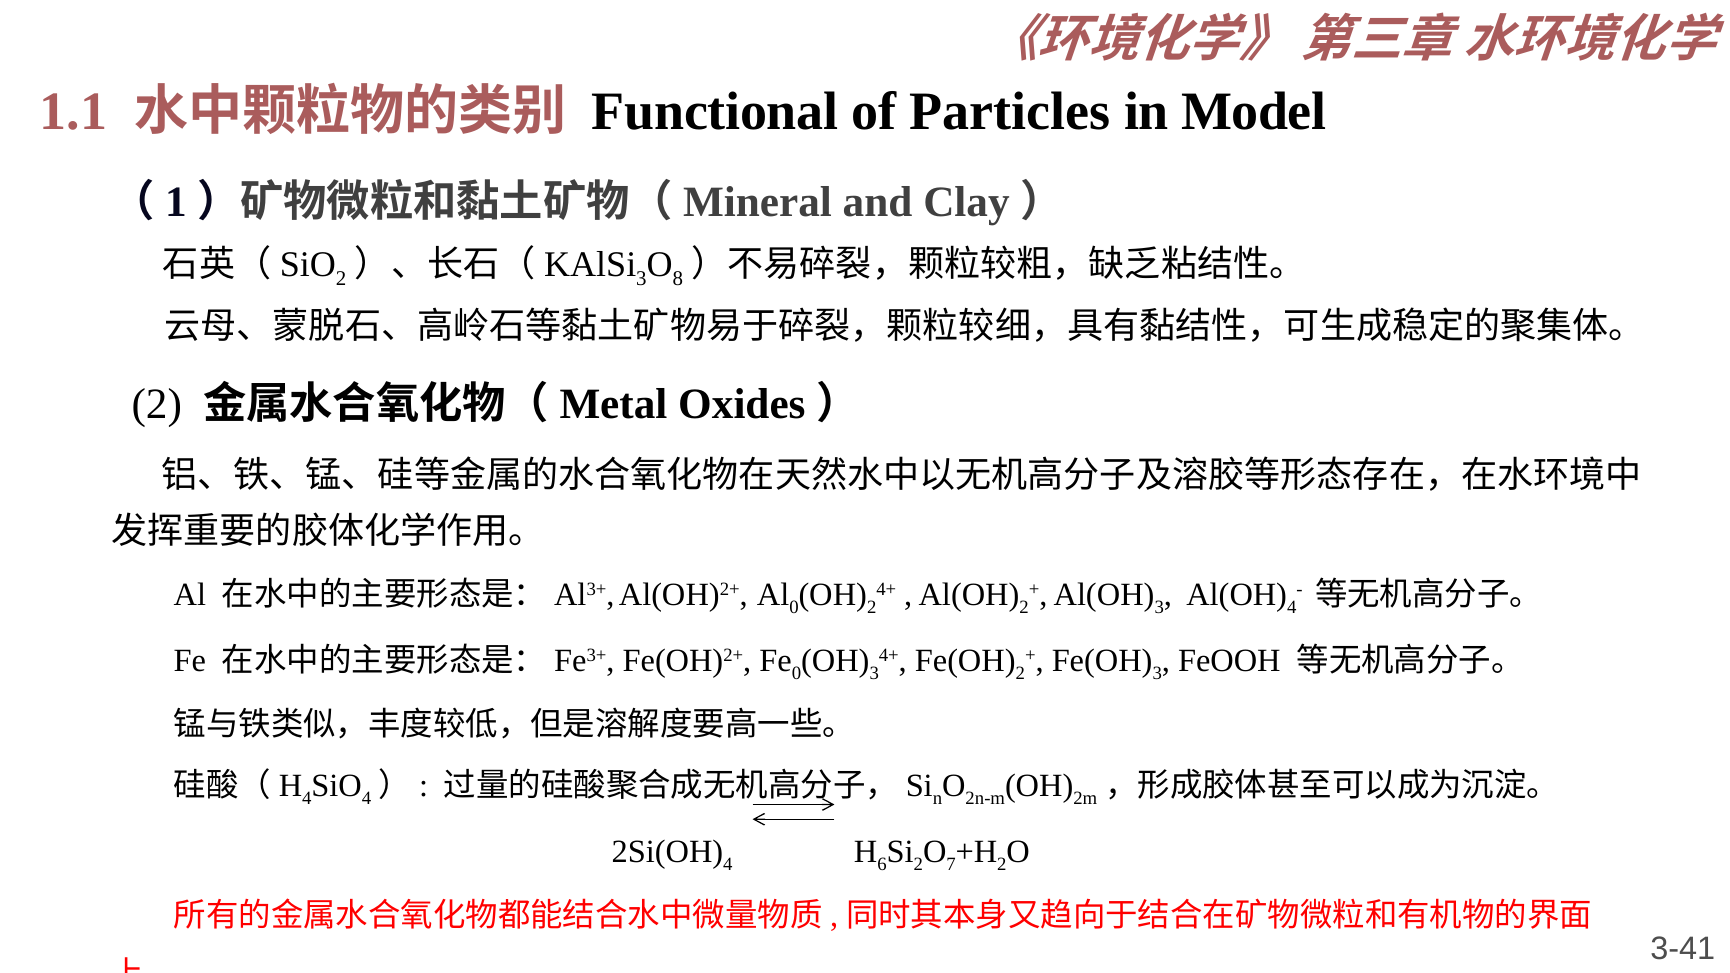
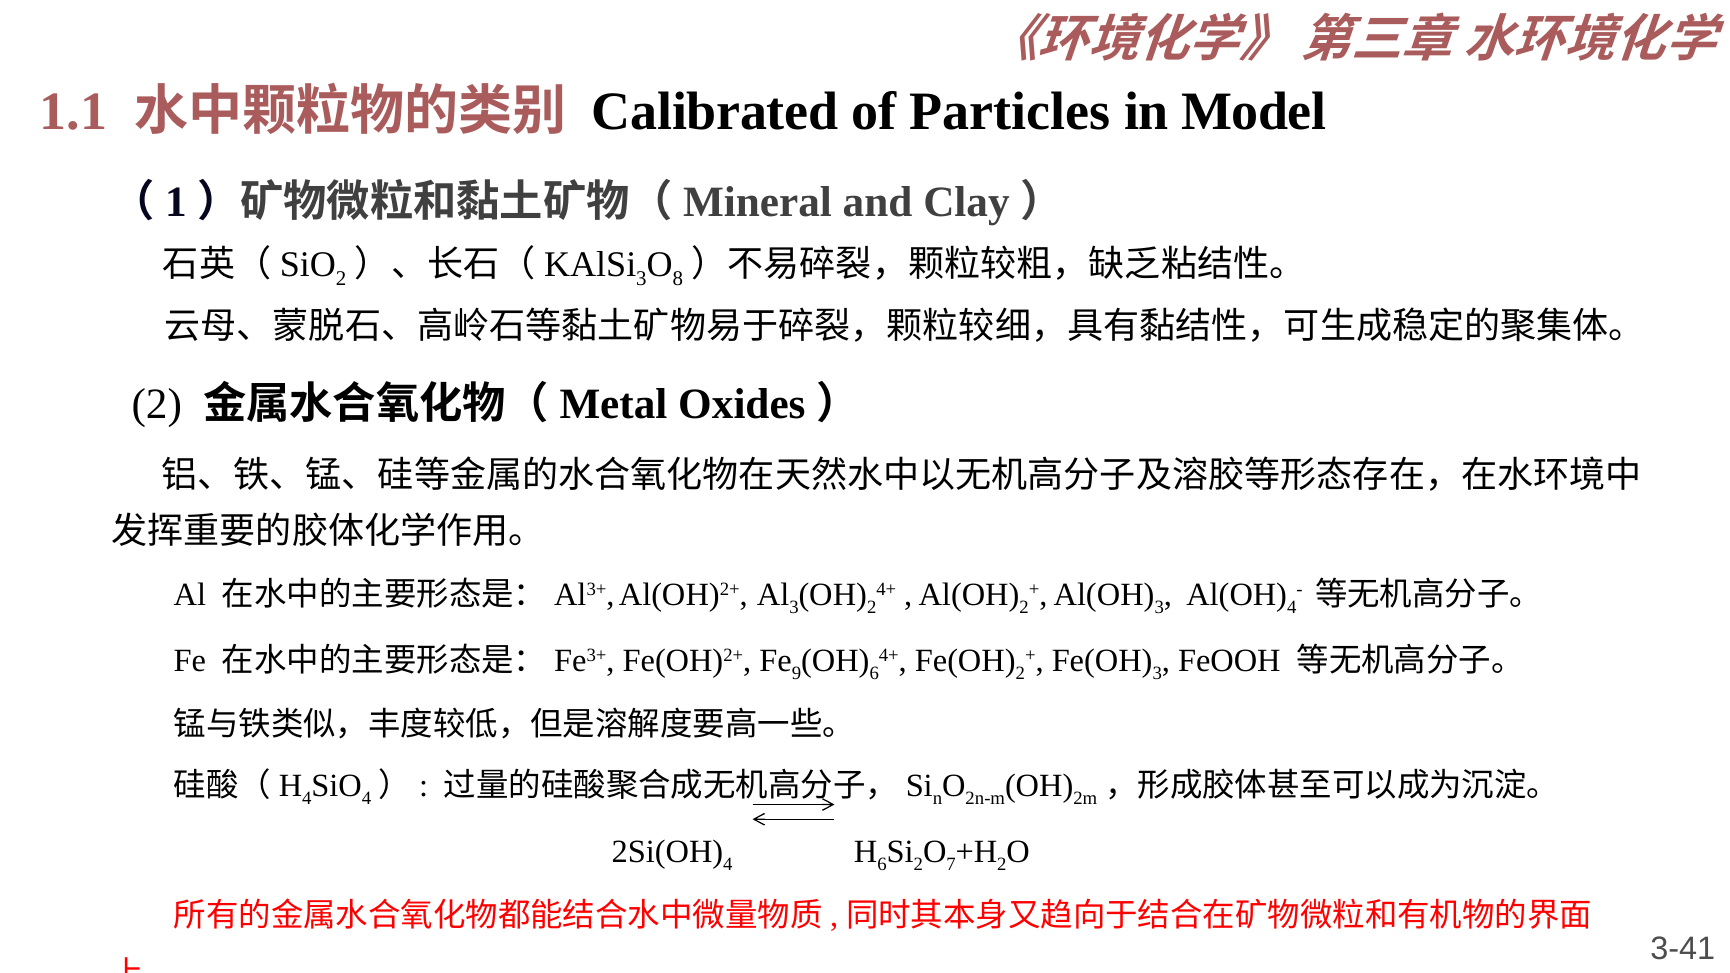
Functional: Functional -> Calibrated (715, 112)
Al 0: 0 -> 3 (794, 607)
Fe 0: 0 -> 9 (797, 673)
3: 3 -> 6 (874, 673)
